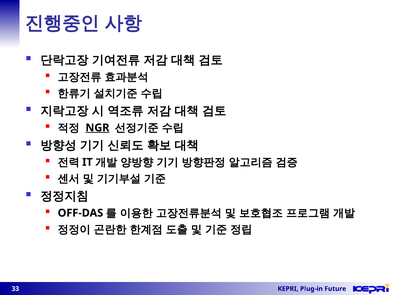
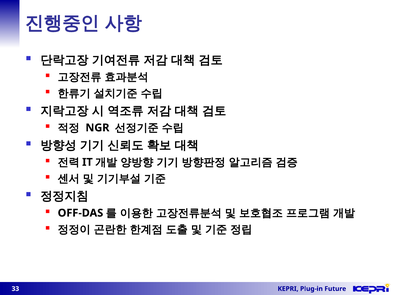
NGR underline: present -> none (97, 128)
